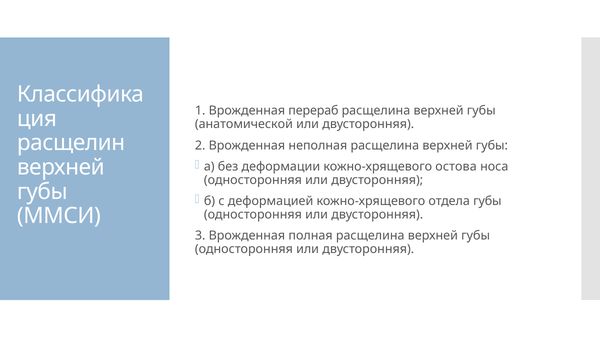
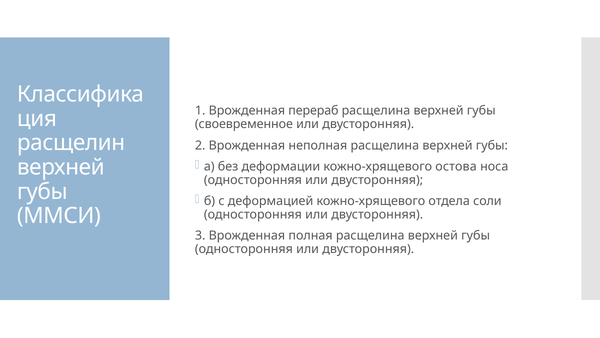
анатомической: анатомической -> своевременное (244, 124)
отдела губы: губы -> соли (487, 201)
